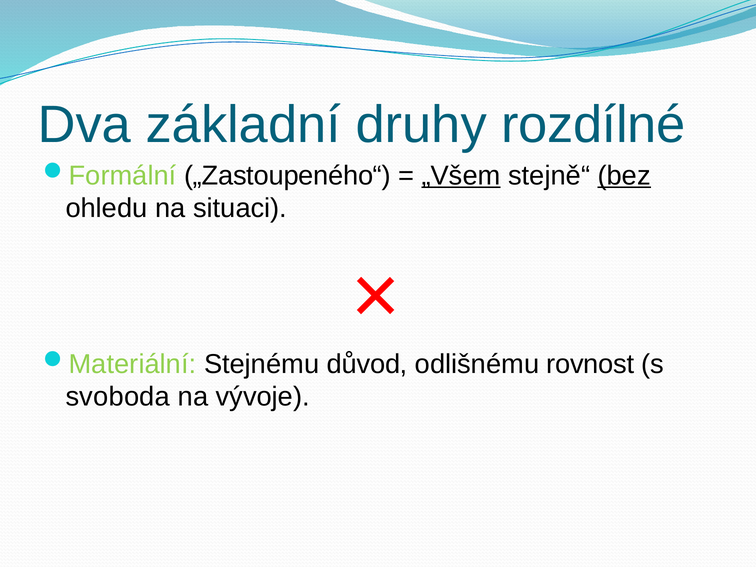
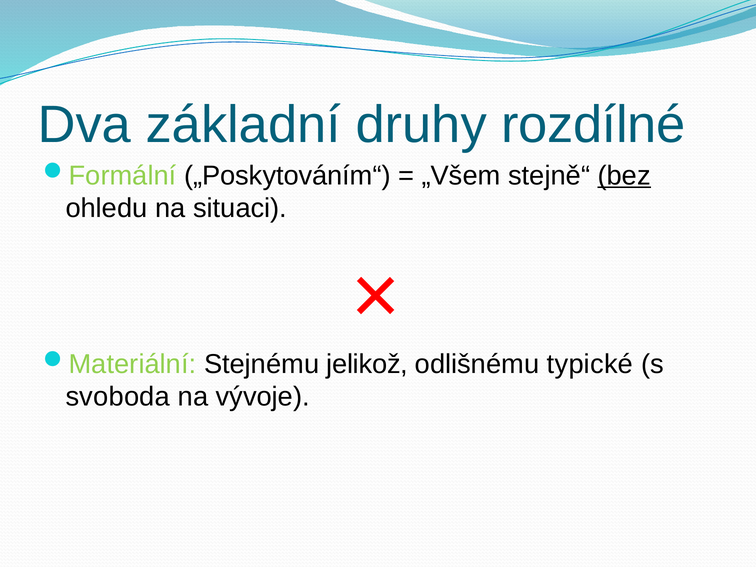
„Zastoupeného“: „Zastoupeného“ -> „Poskytováním“ (287, 176)
„Všem underline: present -> none (461, 176)
důvod: důvod -> jelikož (367, 364)
rovnost: rovnost -> typické (590, 364)
